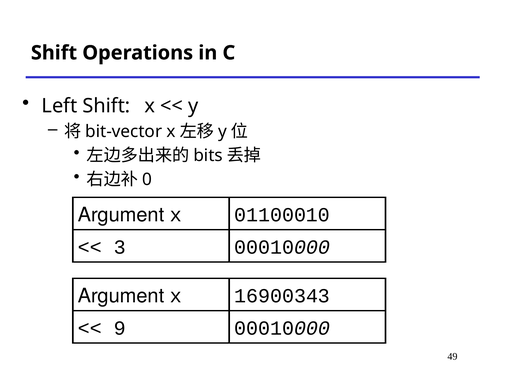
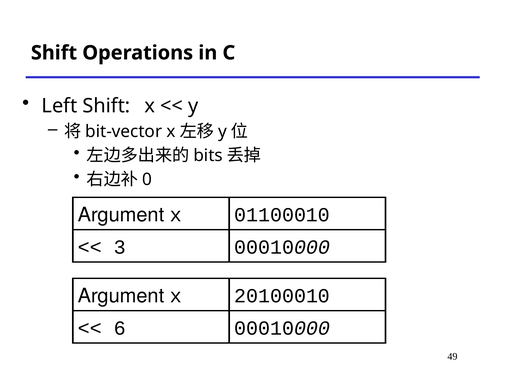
16900343: 16900343 -> 20100010 (282, 296)
9: 9 -> 6 (120, 328)
